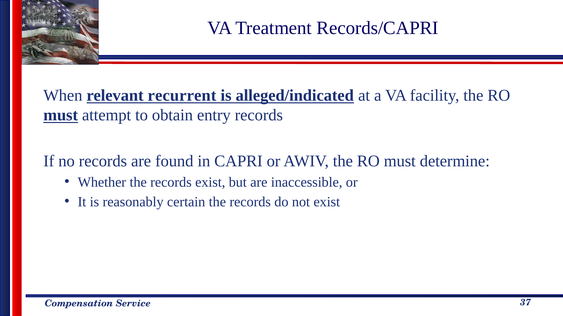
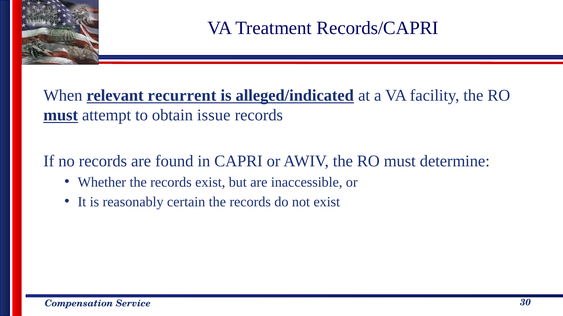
entry: entry -> issue (214, 115)
37: 37 -> 30 (525, 303)
